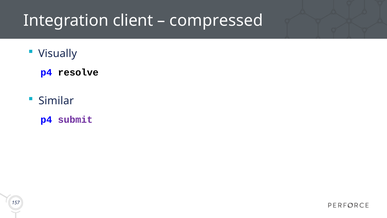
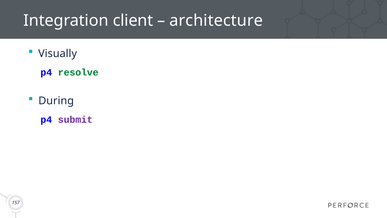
compressed: compressed -> architecture (216, 21)
resolve colour: black -> green (78, 72)
Similar: Similar -> During (56, 101)
